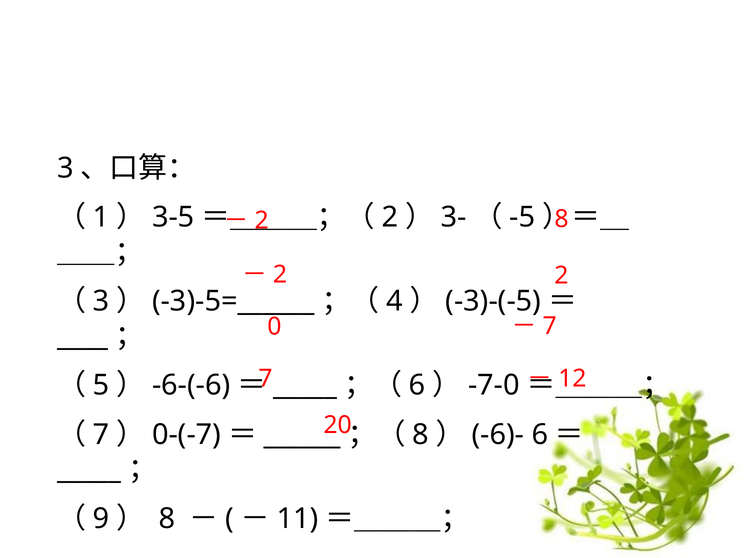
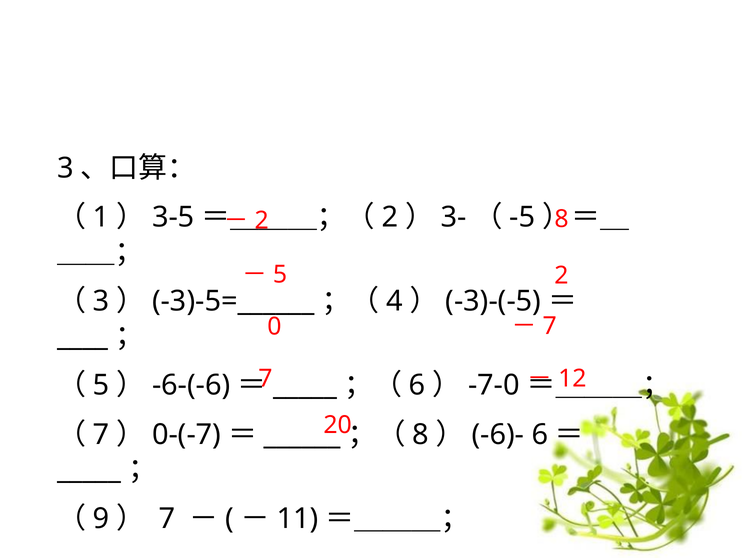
2: 2 -> 5 (280, 275)
8: 8 -> 7 (167, 518)
